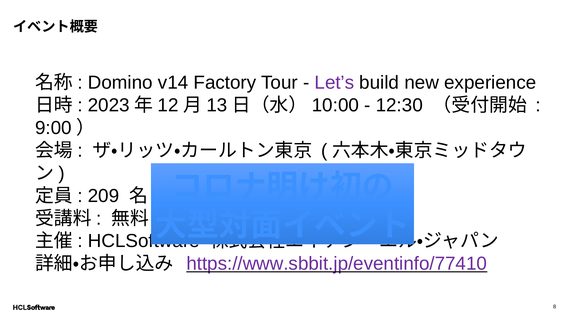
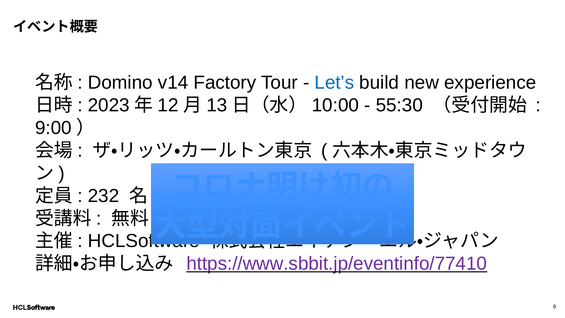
Let’s colour: purple -> blue (334, 83)
12:30: 12:30 -> 55:30 (399, 105)
209: 209 -> 232 (104, 196)
